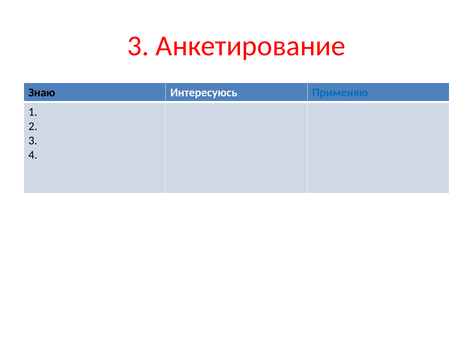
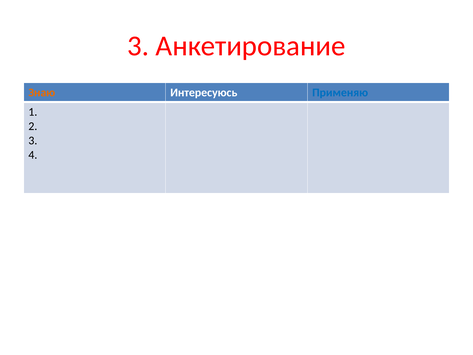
Знаю colour: black -> orange (42, 93)
